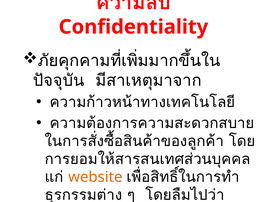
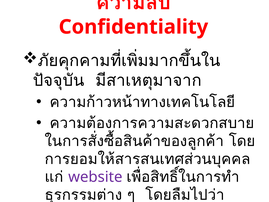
website colour: orange -> purple (95, 177)
